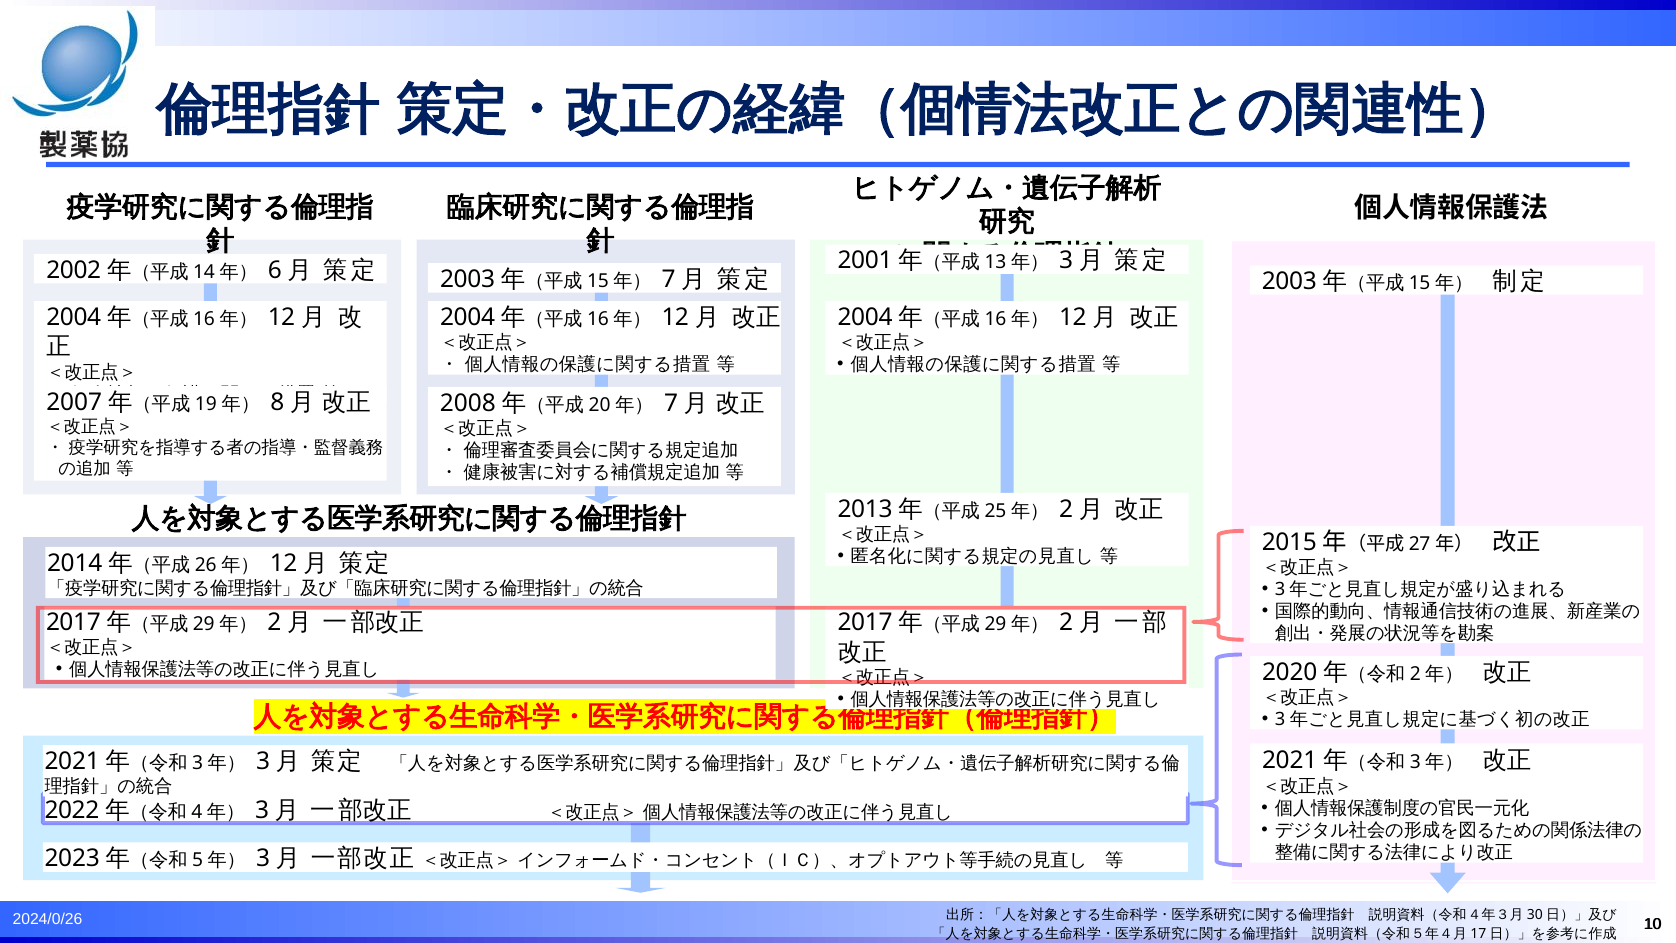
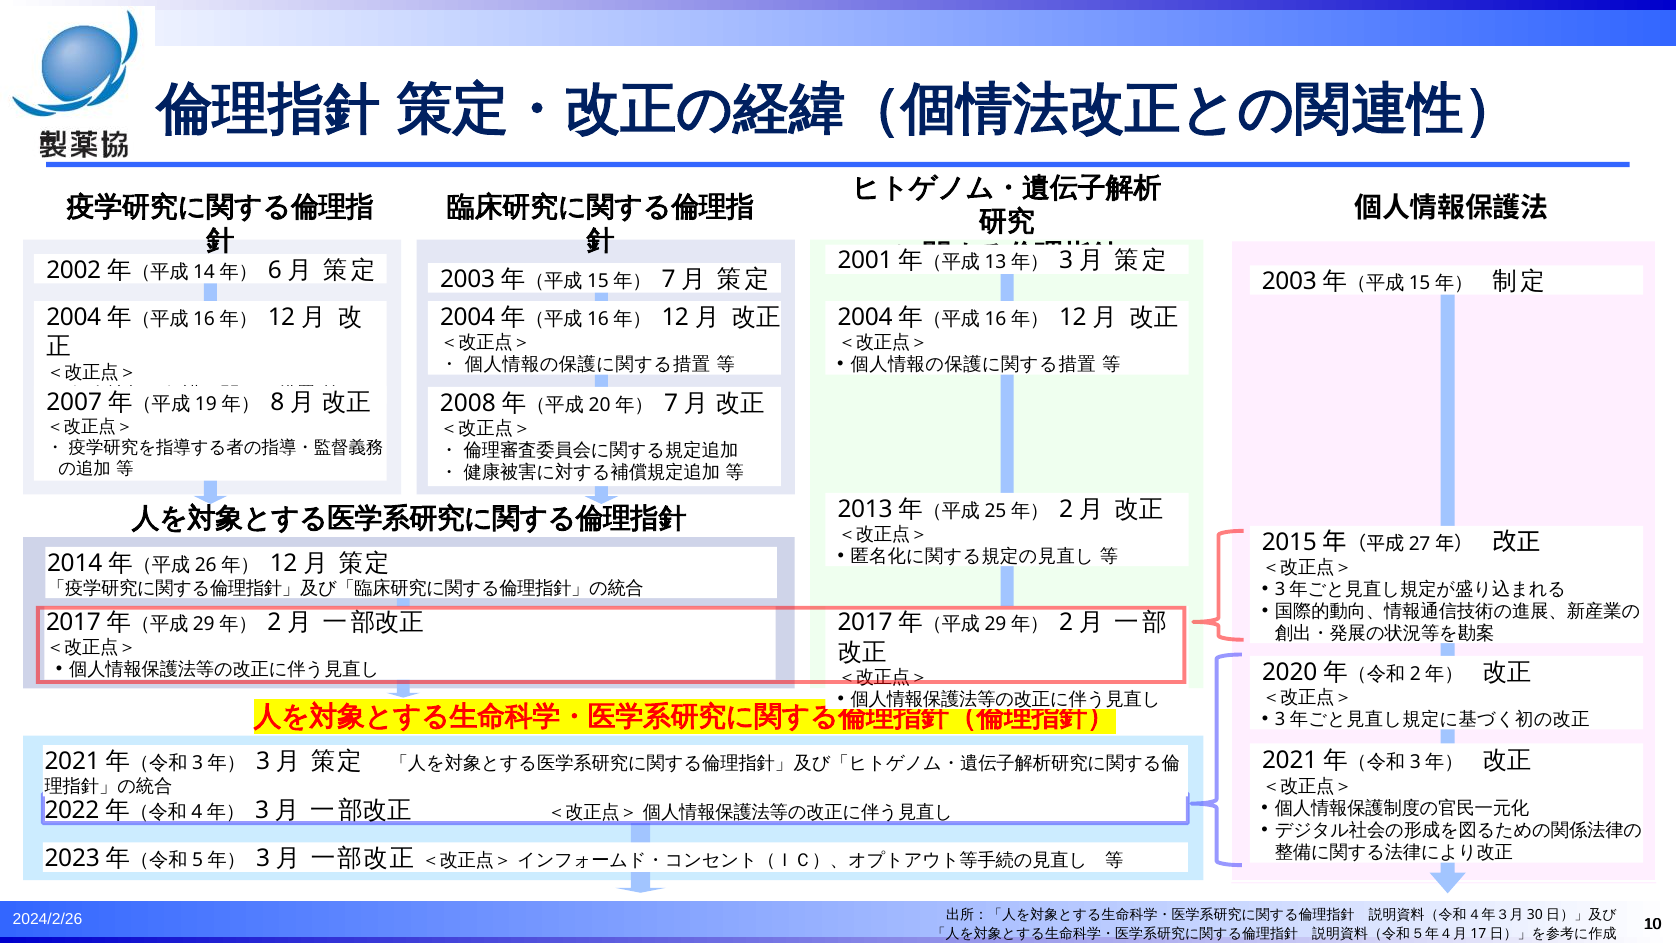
2024/0/26: 2024/0/26 -> 2024/2/26 (47, 919)
